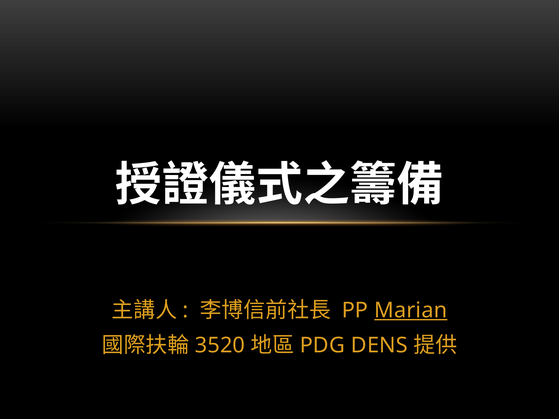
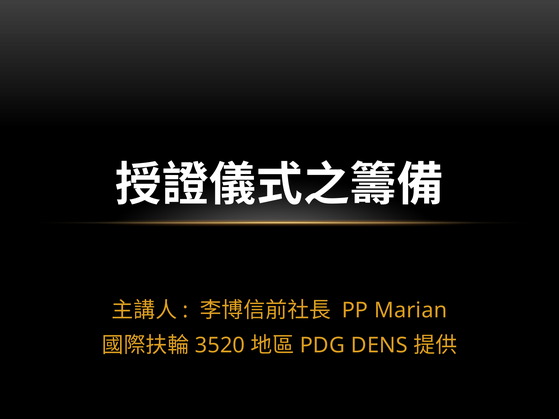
Marian underline: present -> none (411, 311)
